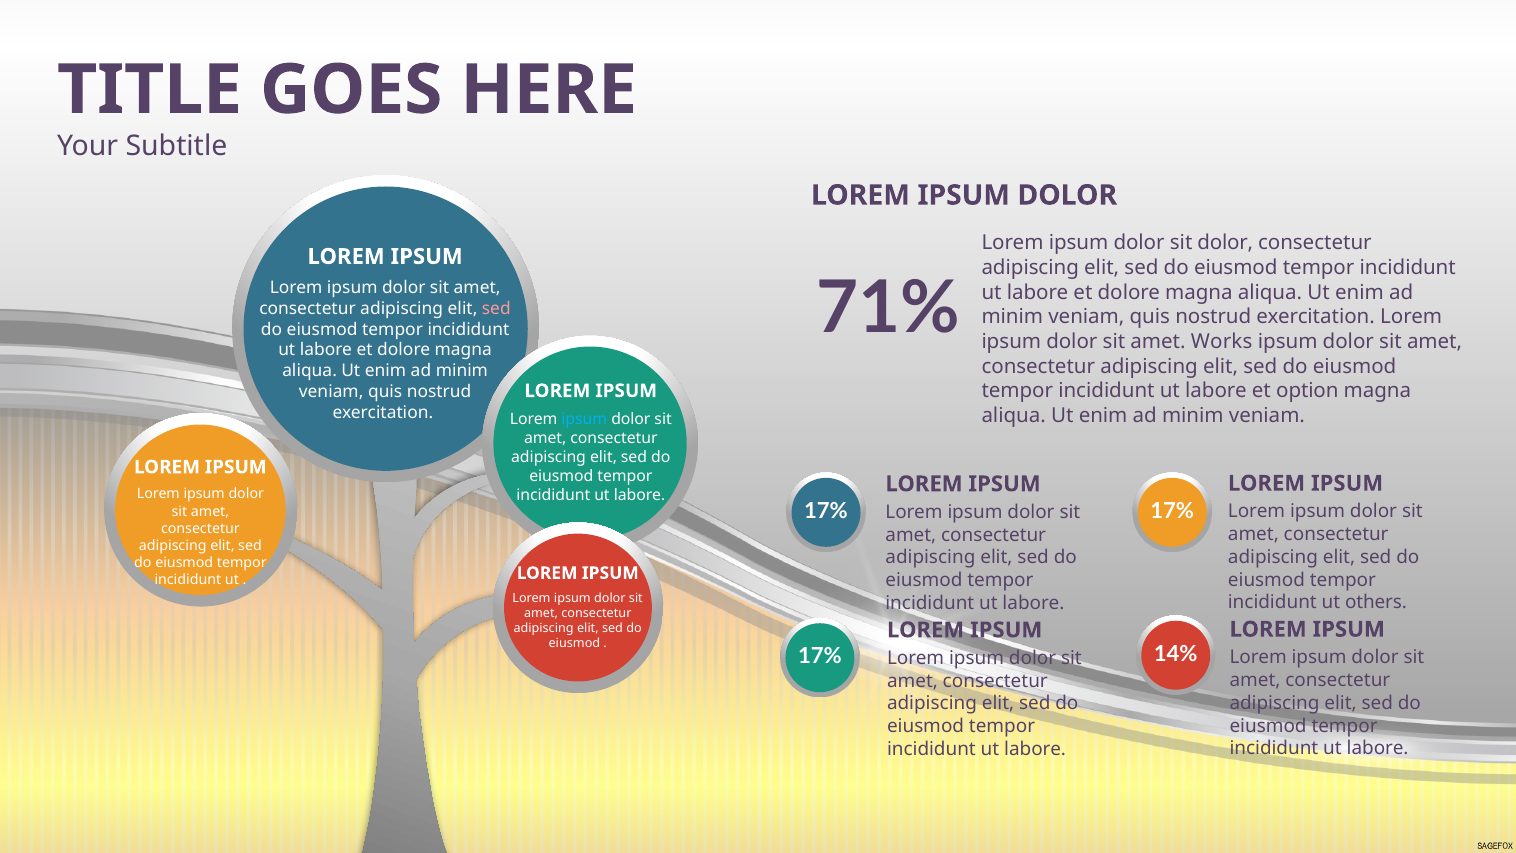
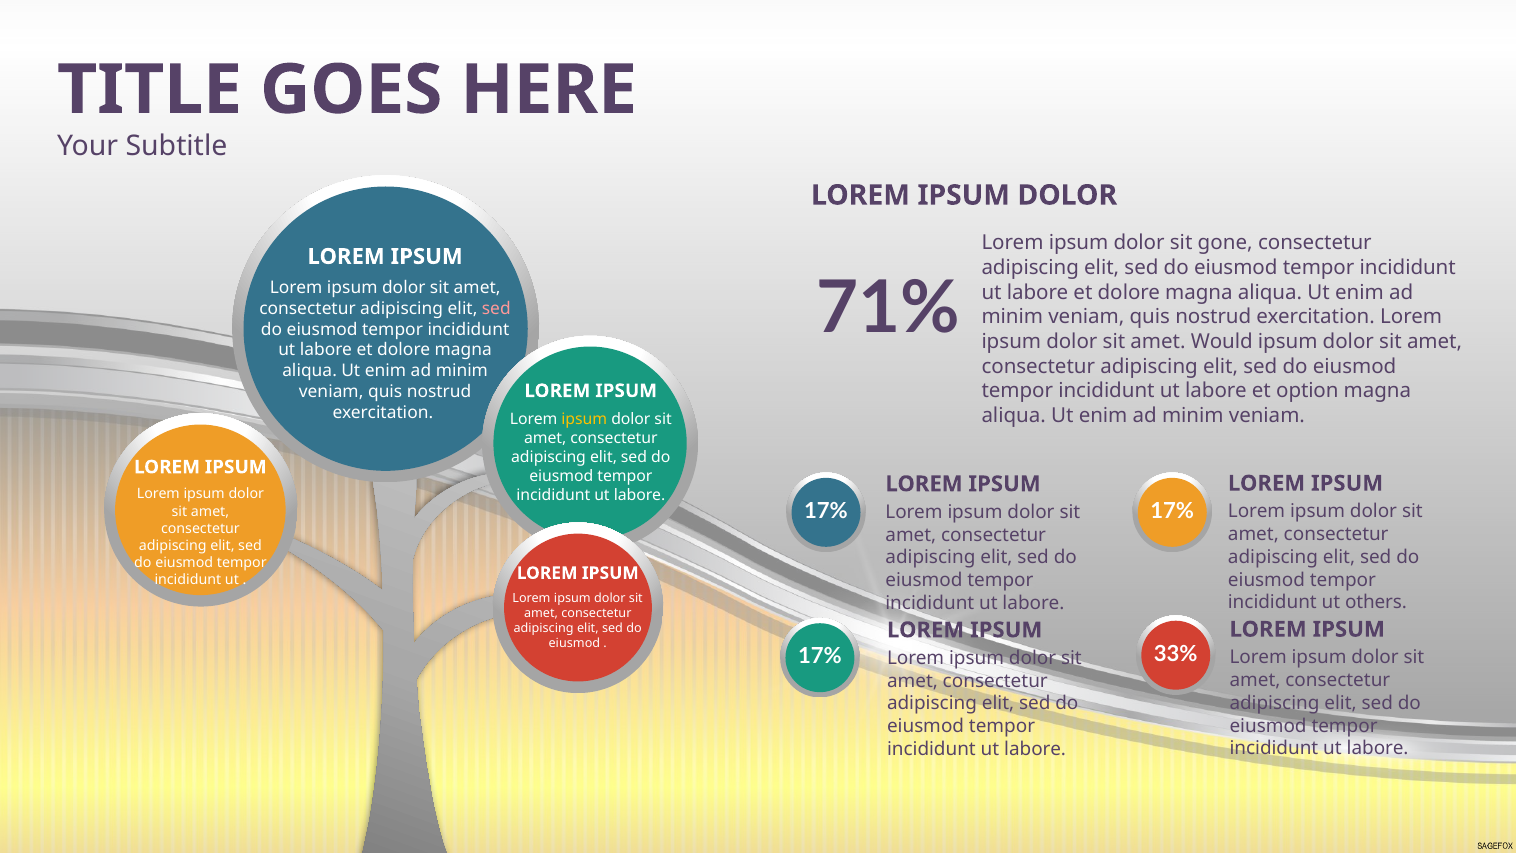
sit dolor: dolor -> gone (1225, 243)
Works: Works -> Would (1222, 342)
ipsum colour: light blue -> yellow (584, 419)
14%: 14% -> 33% (1176, 654)
